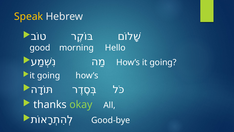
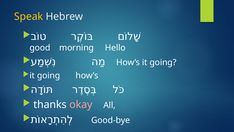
okay colour: light green -> pink (81, 104)
